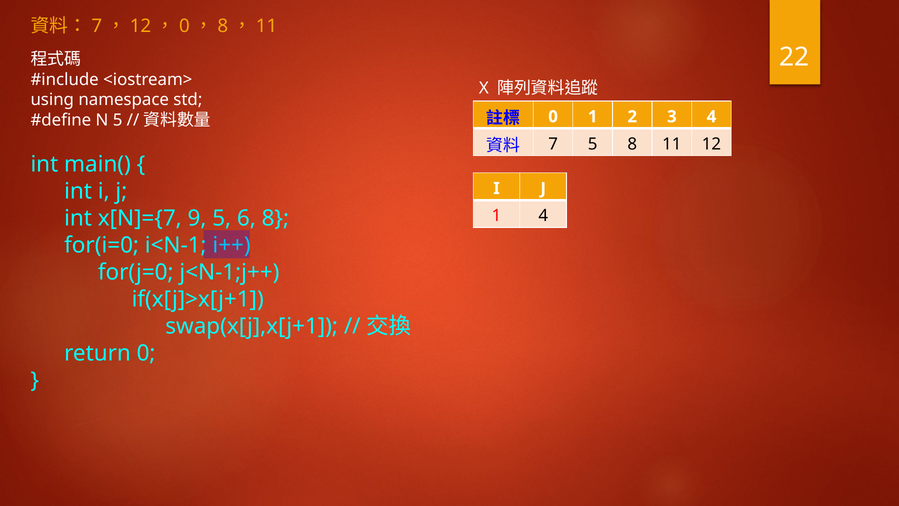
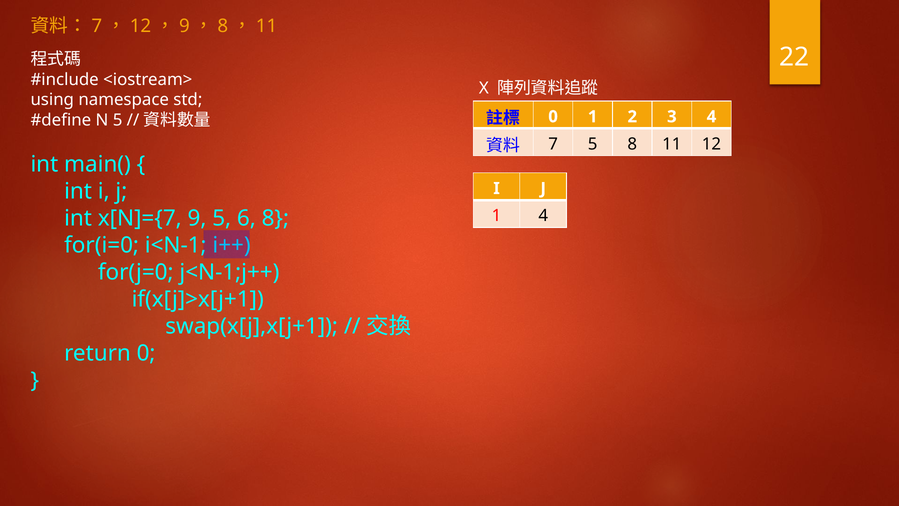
0: 0 -> 9 (184, 26)
